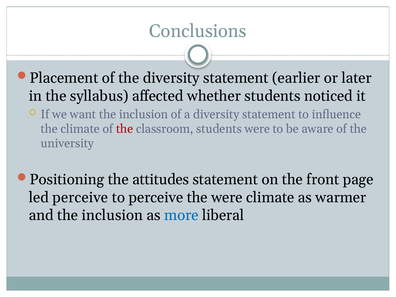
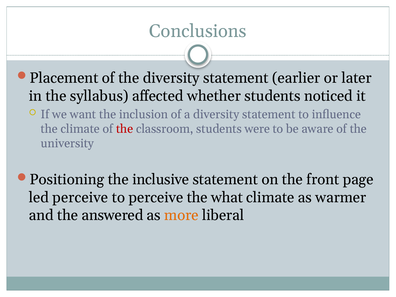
attitudes: attitudes -> inclusive (161, 180)
the were: were -> what (227, 197)
and the inclusion: inclusion -> answered (112, 215)
more colour: blue -> orange (181, 215)
